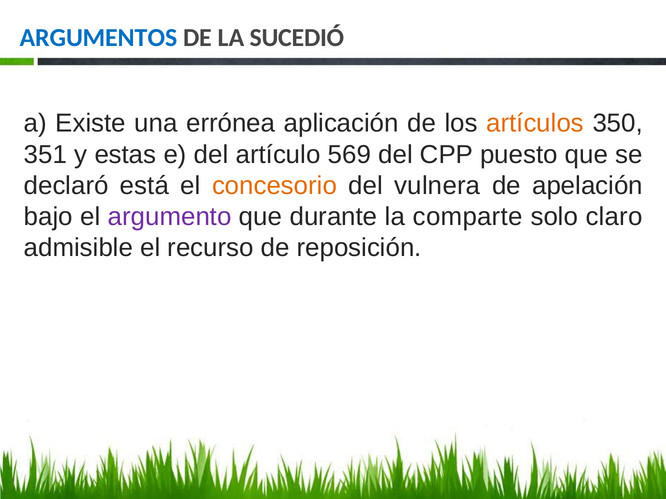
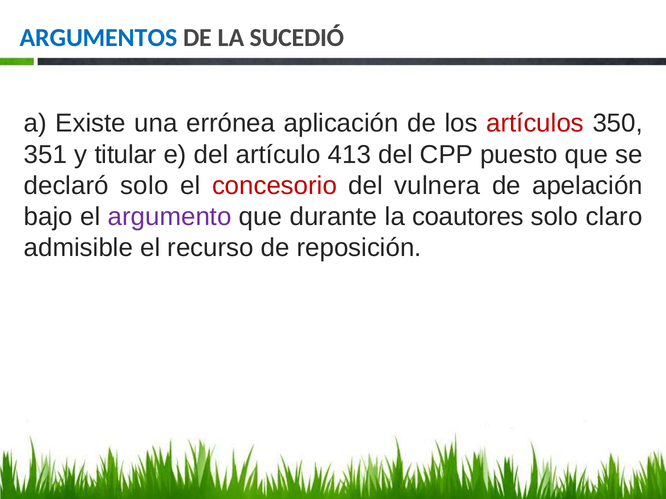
artículos colour: orange -> red (535, 124)
estas: estas -> titular (126, 155)
569: 569 -> 413 (349, 155)
declaró está: está -> solo (144, 186)
concesorio colour: orange -> red (275, 186)
comparte: comparte -> coautores (468, 217)
